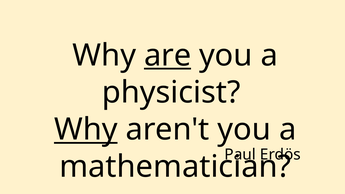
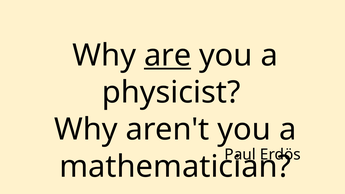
Why underline: present -> none (86, 130)
